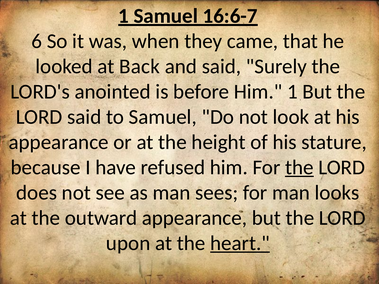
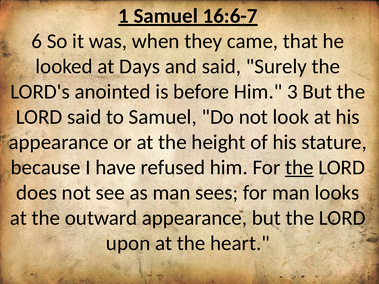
Back: Back -> Days (140, 66)
Him 1: 1 -> 3 (292, 92)
heart underline: present -> none (240, 243)
